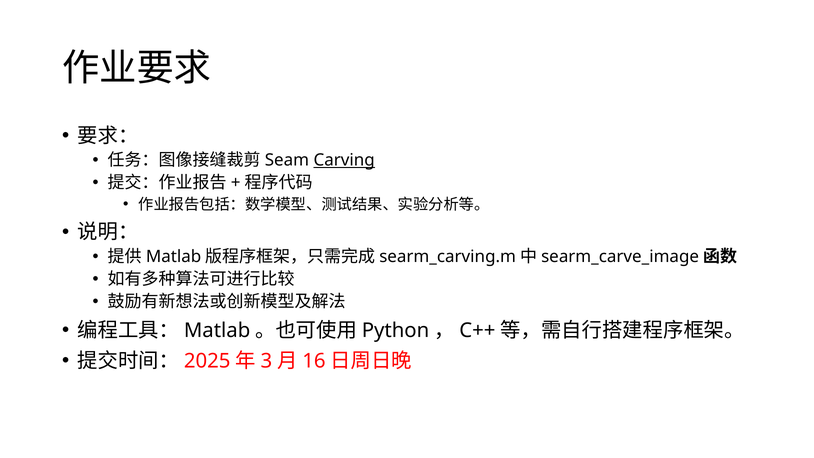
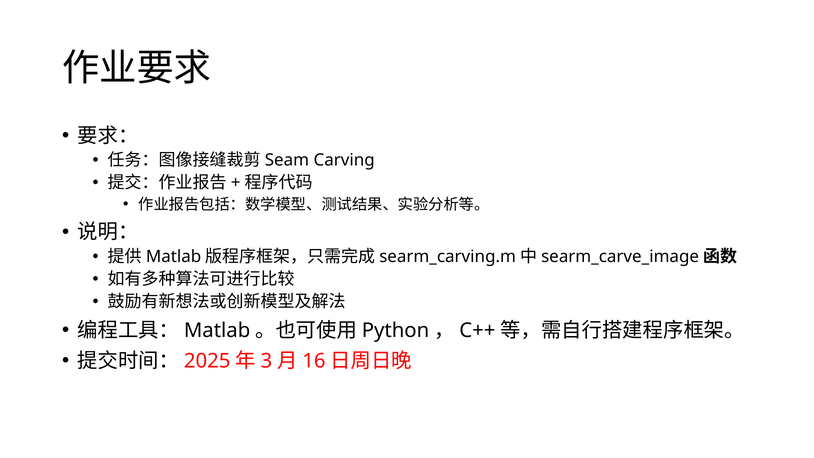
Carving underline: present -> none (344, 160)
